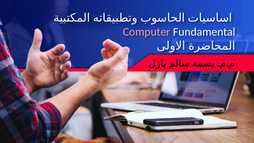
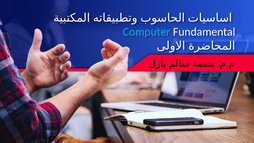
Computer colour: pink -> light blue (147, 32)
